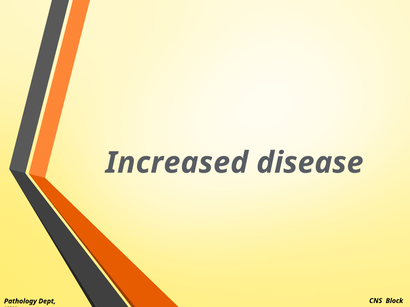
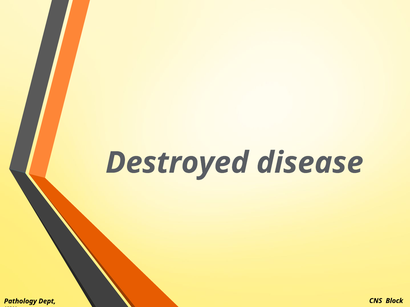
Increased: Increased -> Destroyed (177, 163)
